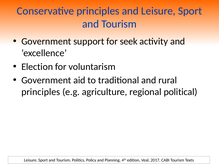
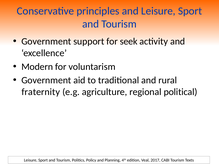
Election: Election -> Modern (37, 67)
principles: principles -> fraternity (41, 92)
